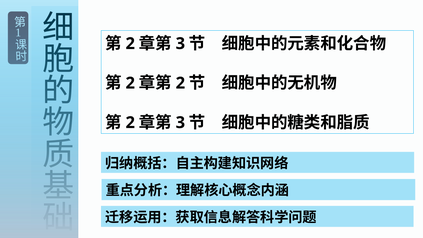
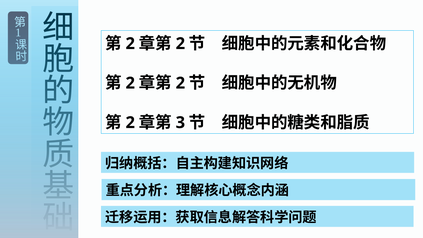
3: 3 -> 2 (180, 44)
